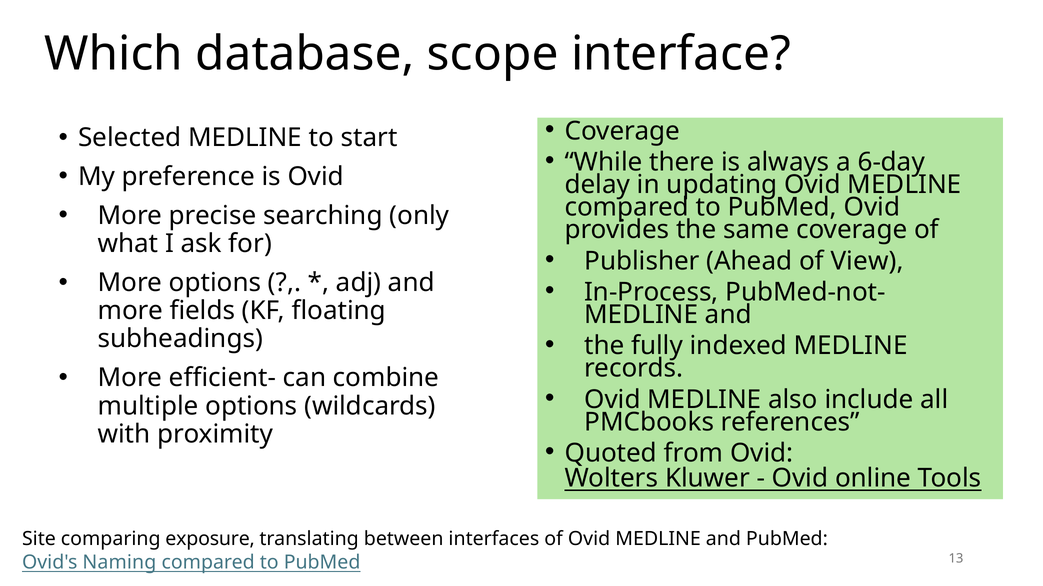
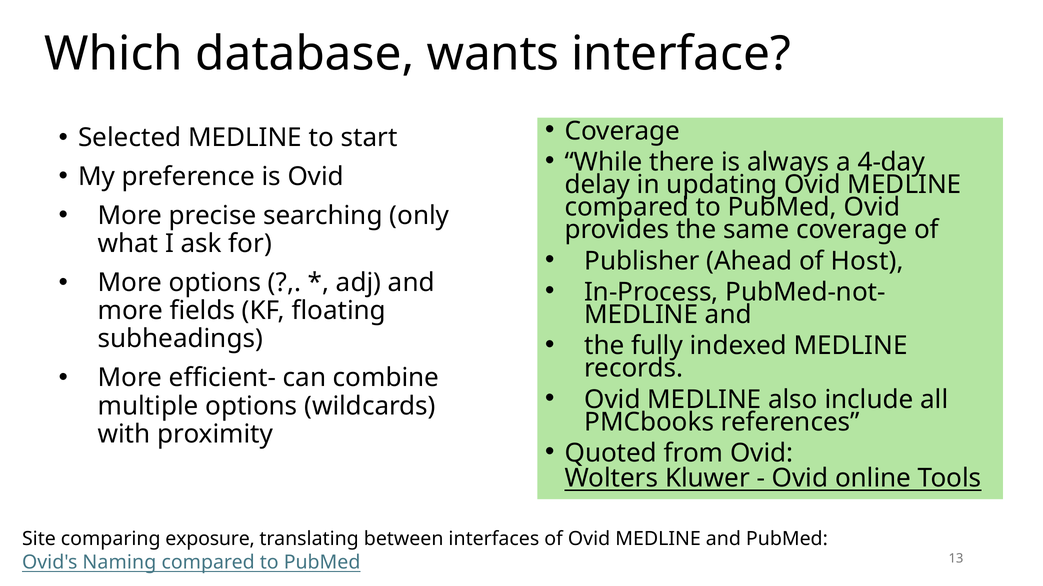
scope: scope -> wants (493, 54)
6-day: 6-day -> 4-day (891, 162)
View: View -> Host (867, 261)
